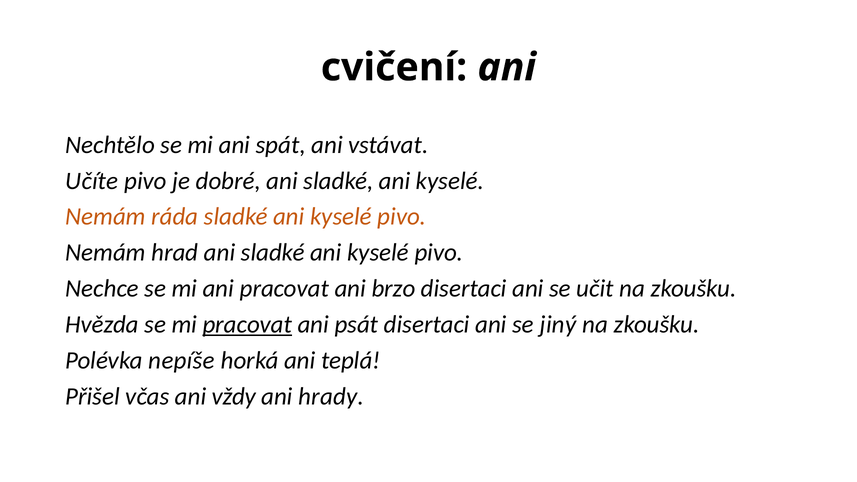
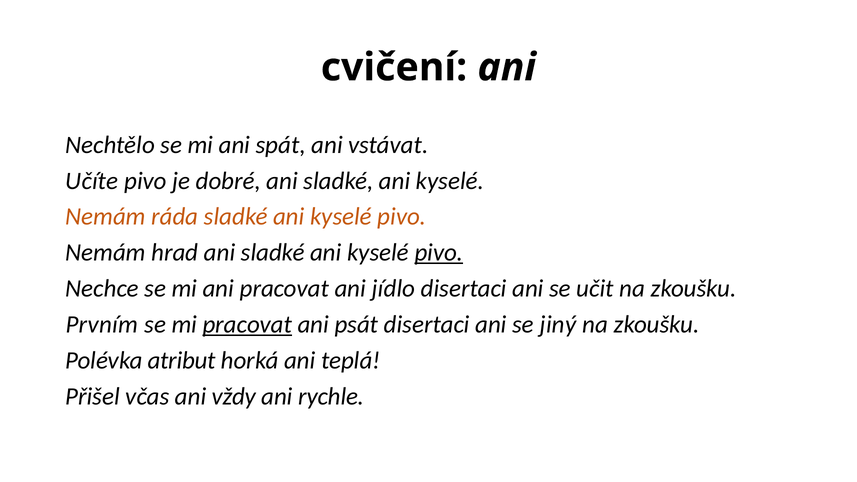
pivo underline: none -> present (439, 253)
brzo: brzo -> jídlo (393, 289)
Hvězda: Hvězda -> Prvním (102, 325)
nepíše: nepíše -> atribut (182, 360)
hrady: hrady -> rychle (331, 396)
